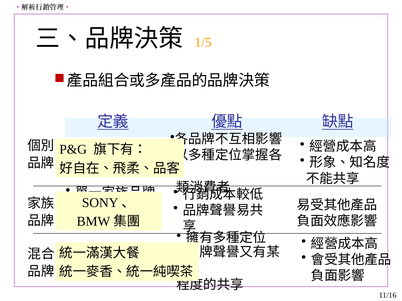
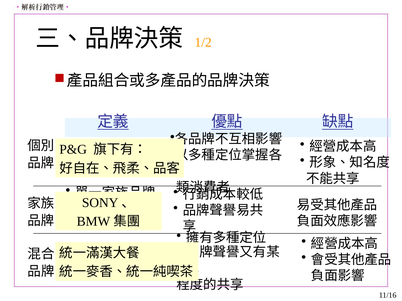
1/5: 1/5 -> 1/2 (203, 43)
